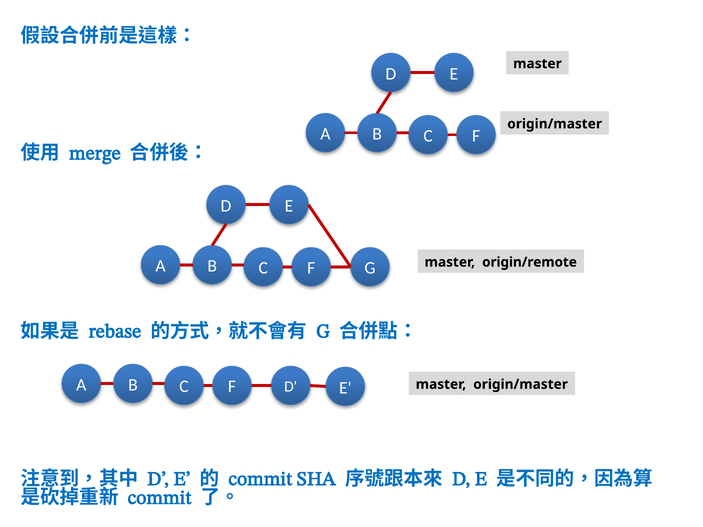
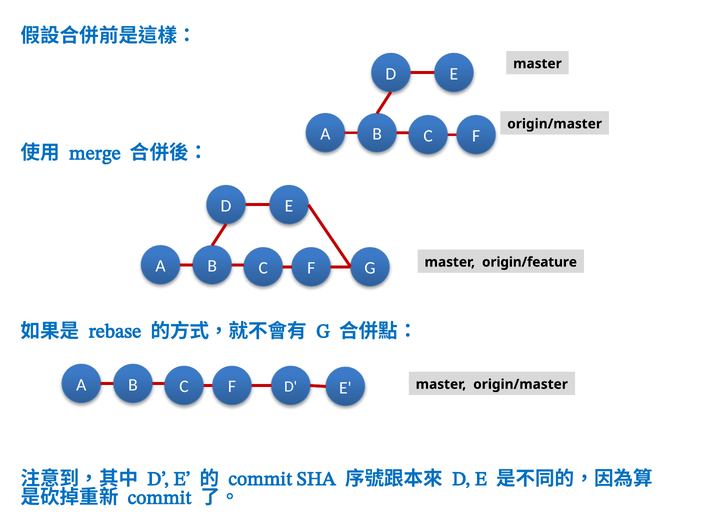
origin/remote: origin/remote -> origin/feature (529, 262)
